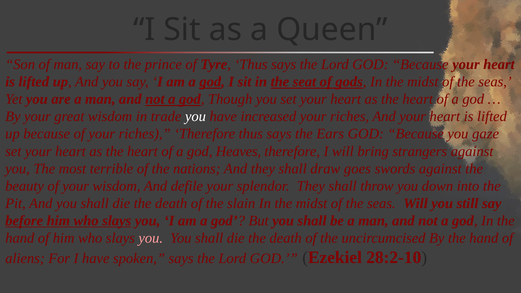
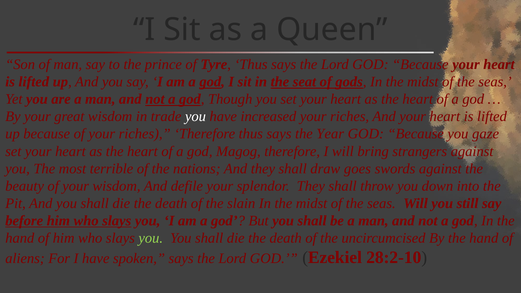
Ears: Ears -> Year (330, 134)
Heaves: Heaves -> Magog (238, 151)
you colour: pink -> light green (151, 238)
